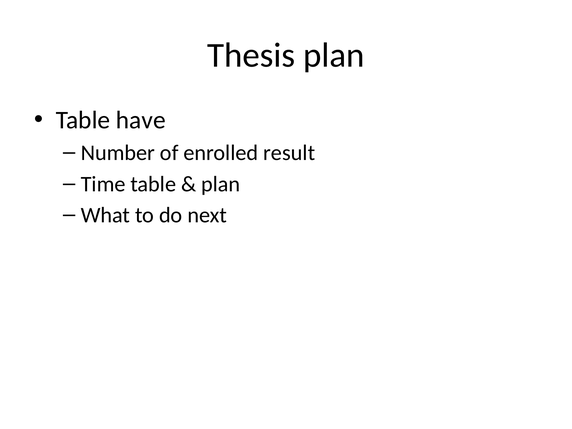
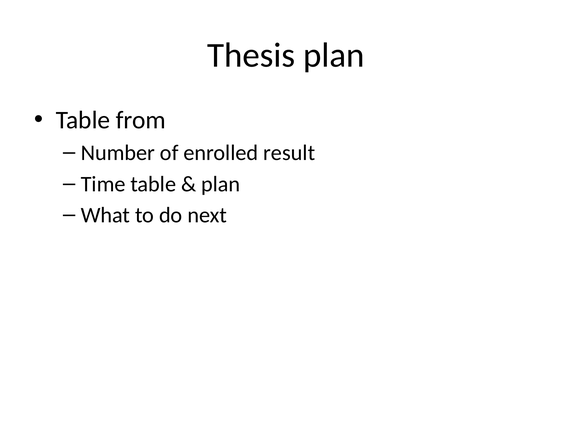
have: have -> from (141, 120)
